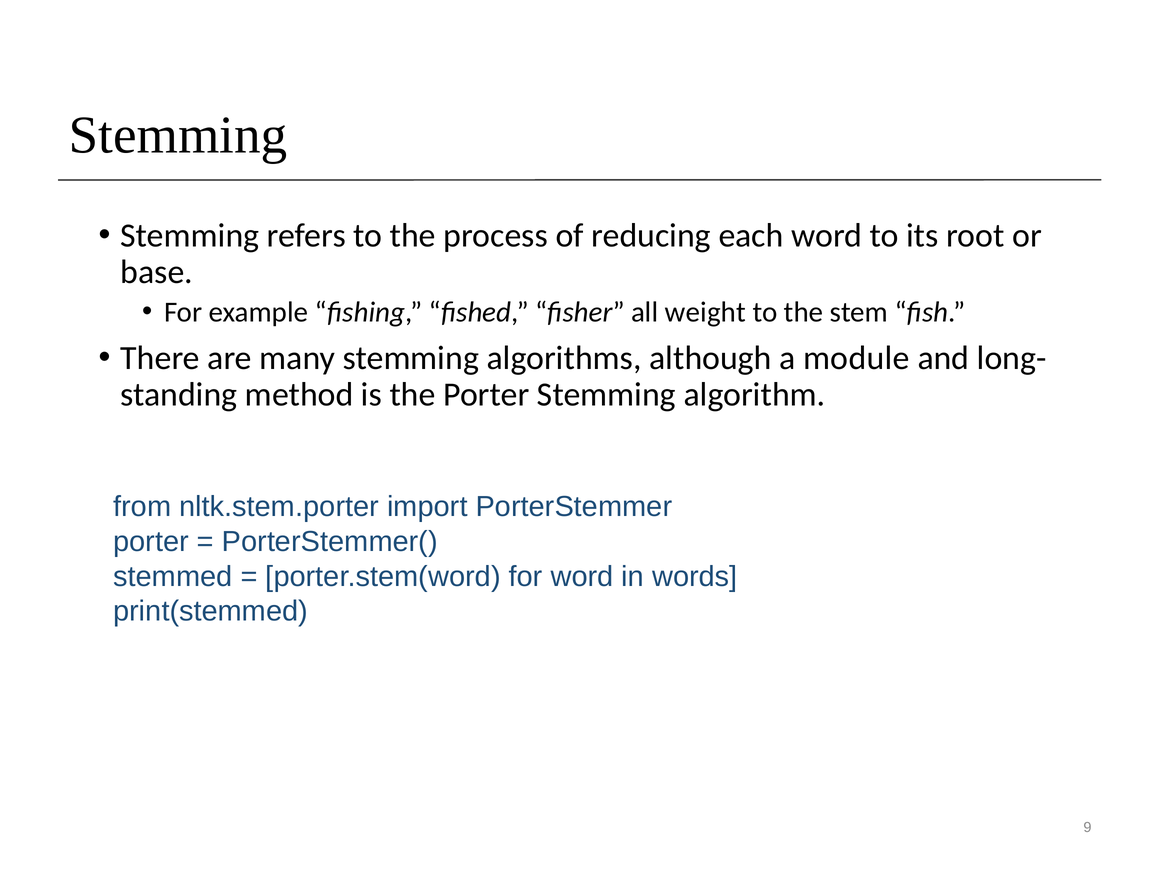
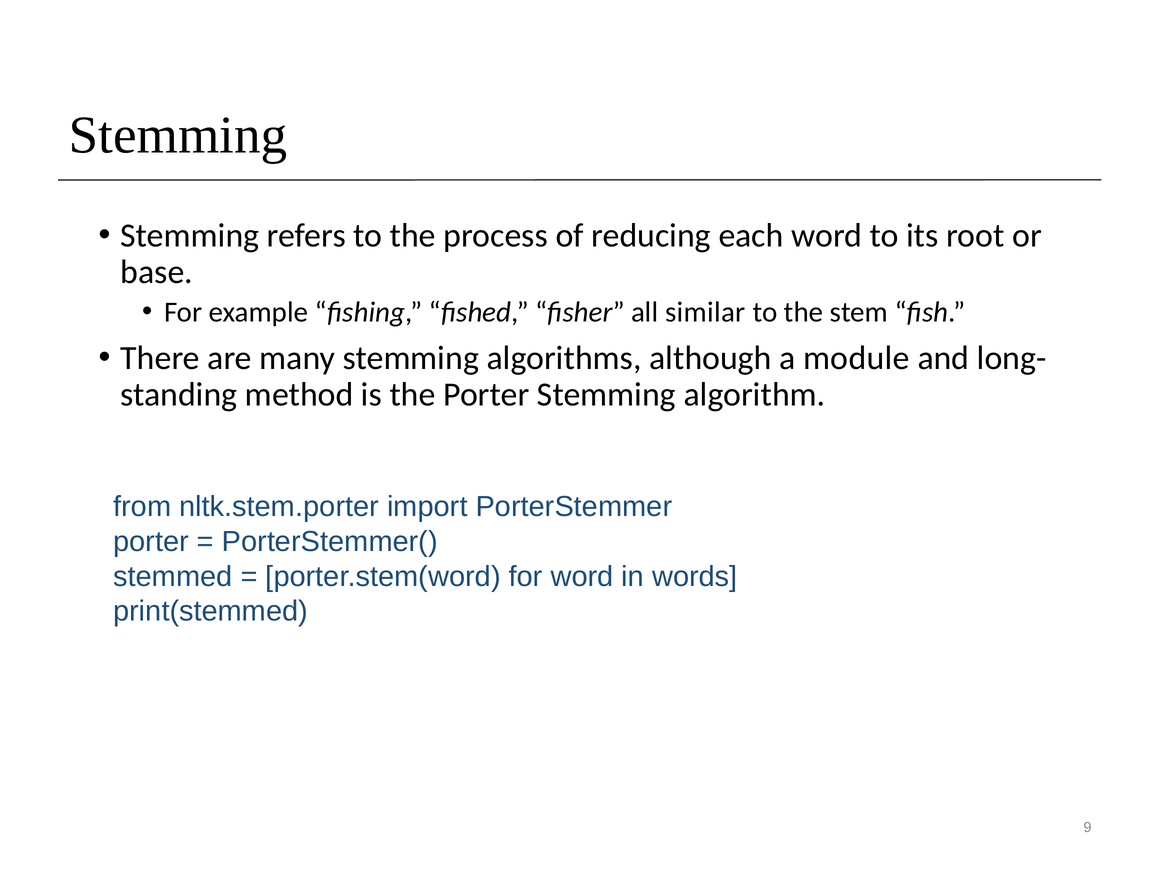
weight: weight -> similar (705, 312)
